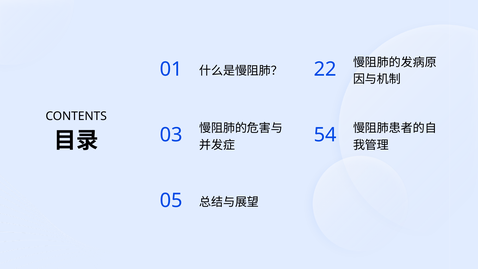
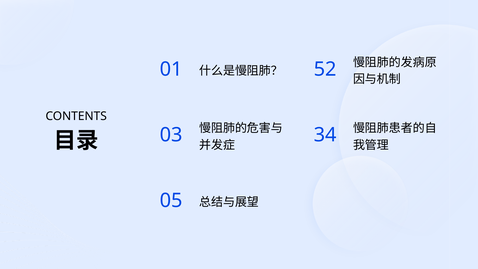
22: 22 -> 52 (325, 69)
54: 54 -> 34 (325, 135)
